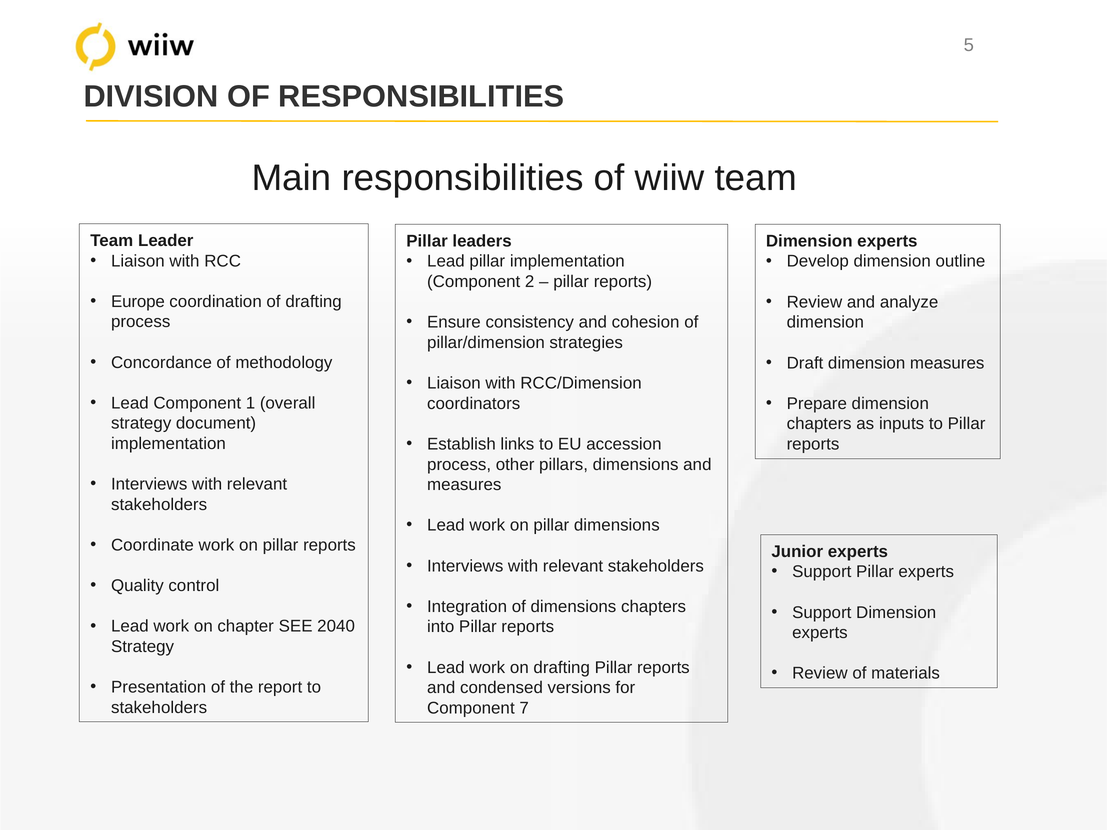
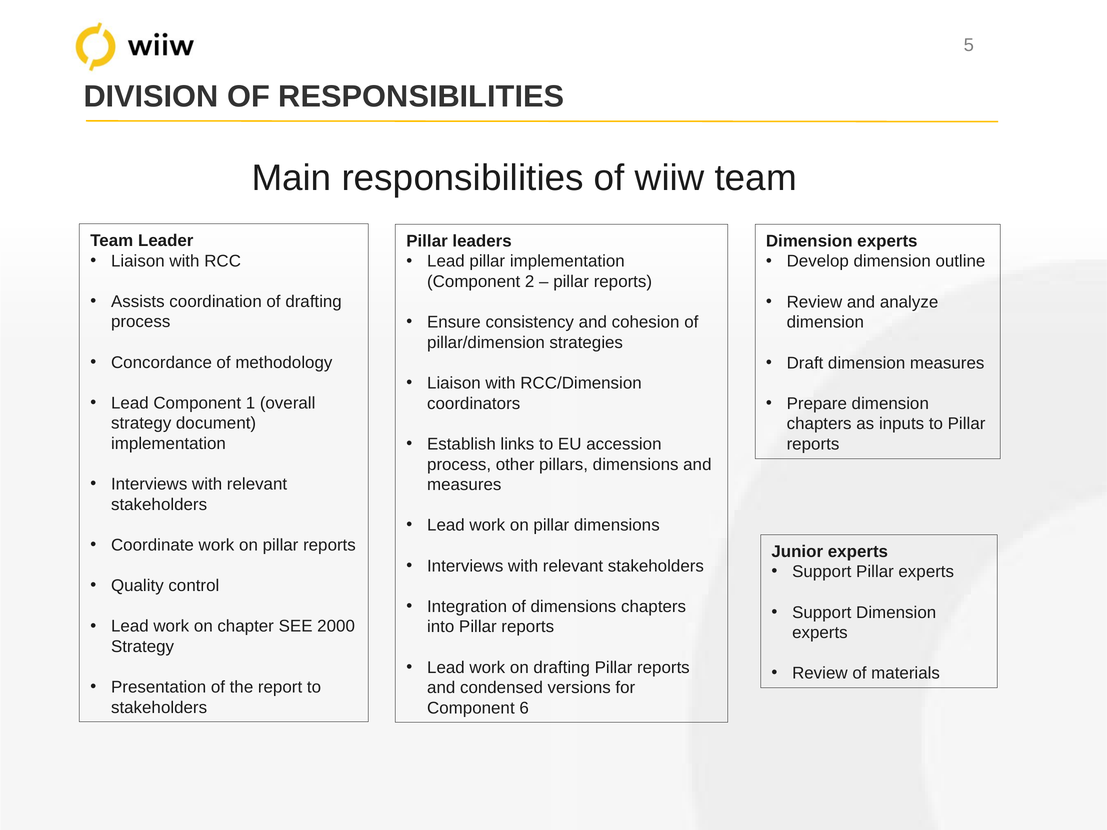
Europe: Europe -> Assists (138, 302)
2040: 2040 -> 2000 (336, 627)
7: 7 -> 6 (524, 708)
